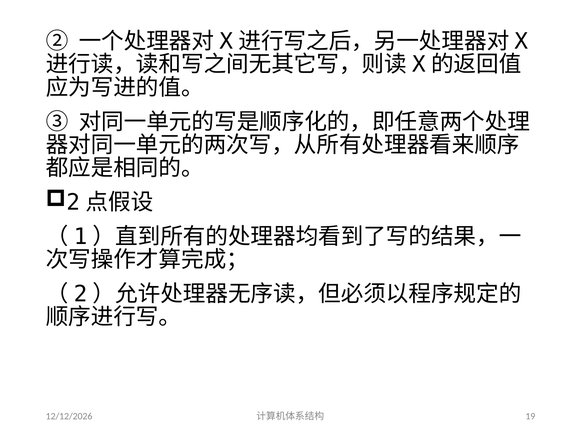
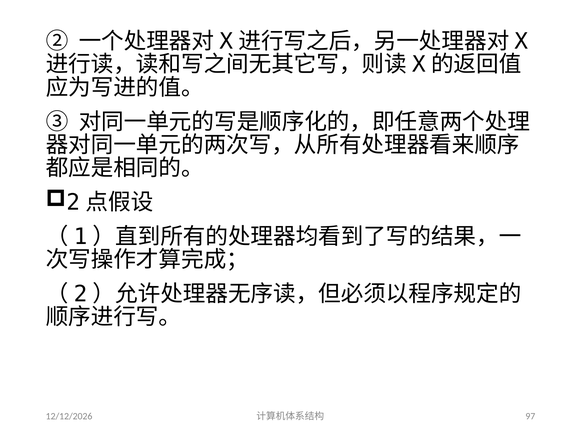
19: 19 -> 97 (530, 416)
